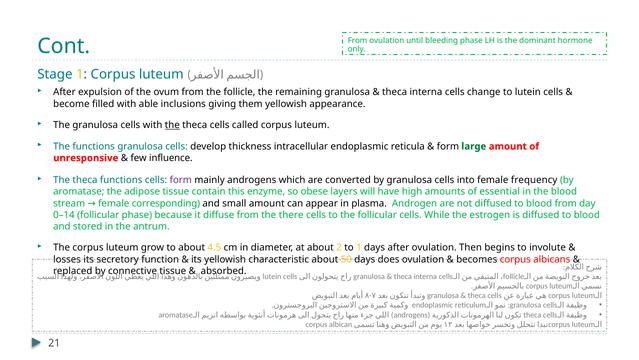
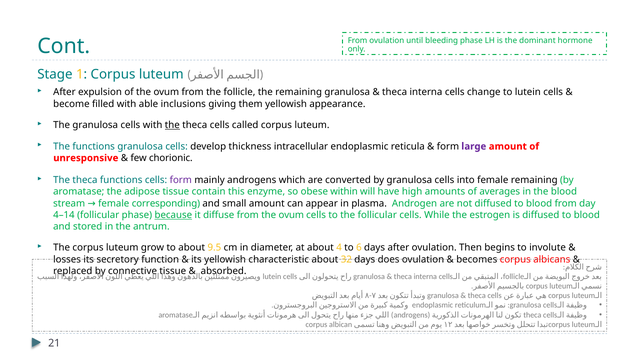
large colour: green -> purple (474, 146)
influence: influence -> chorionic (171, 158)
female frequency: frequency -> remaining (534, 180)
layers: layers -> within (344, 191)
essential: essential -> averages (500, 191)
0–14: 0–14 -> 4–14 (64, 215)
because underline: none -> present (173, 215)
from the there: there -> ovum (291, 215)
4.5: 4.5 -> 9.5 (214, 247)
2: 2 -> 4 (339, 247)
to 1: 1 -> 6 (359, 247)
50: 50 -> 32 (346, 259)
